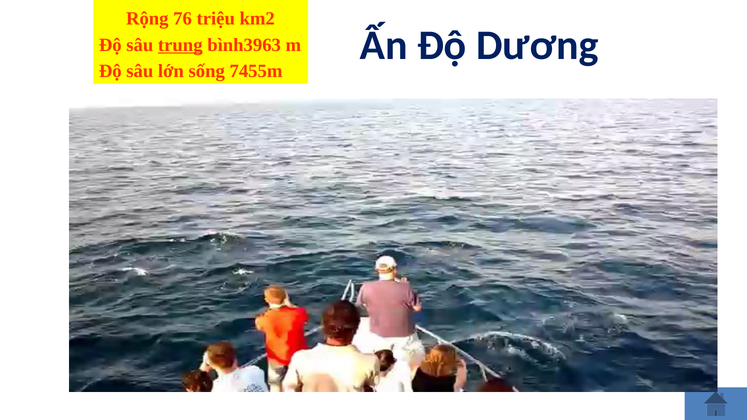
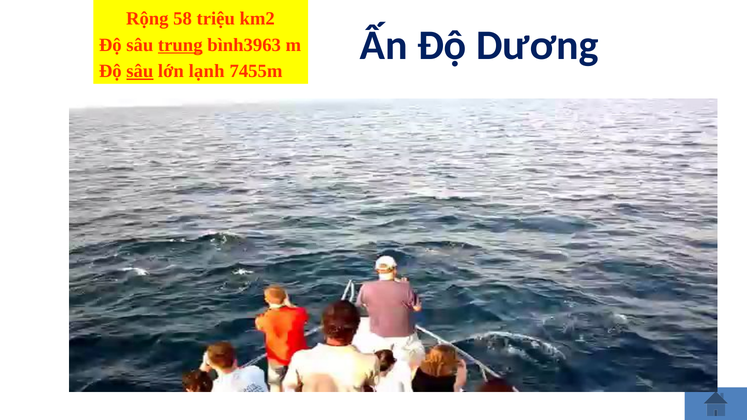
76: 76 -> 58 (183, 18)
sâu underline: none -> present (140, 71)
sống: sống -> lạnh (207, 71)
